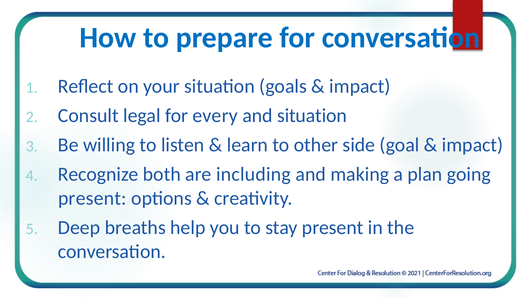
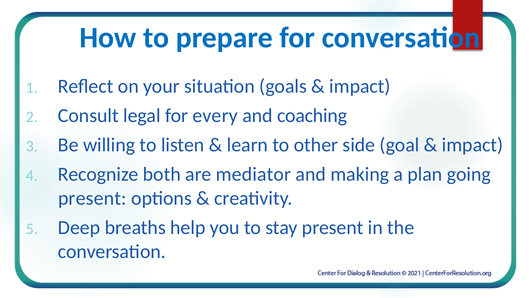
and situation: situation -> coaching (312, 116)
including: including -> mediator (253, 174)
